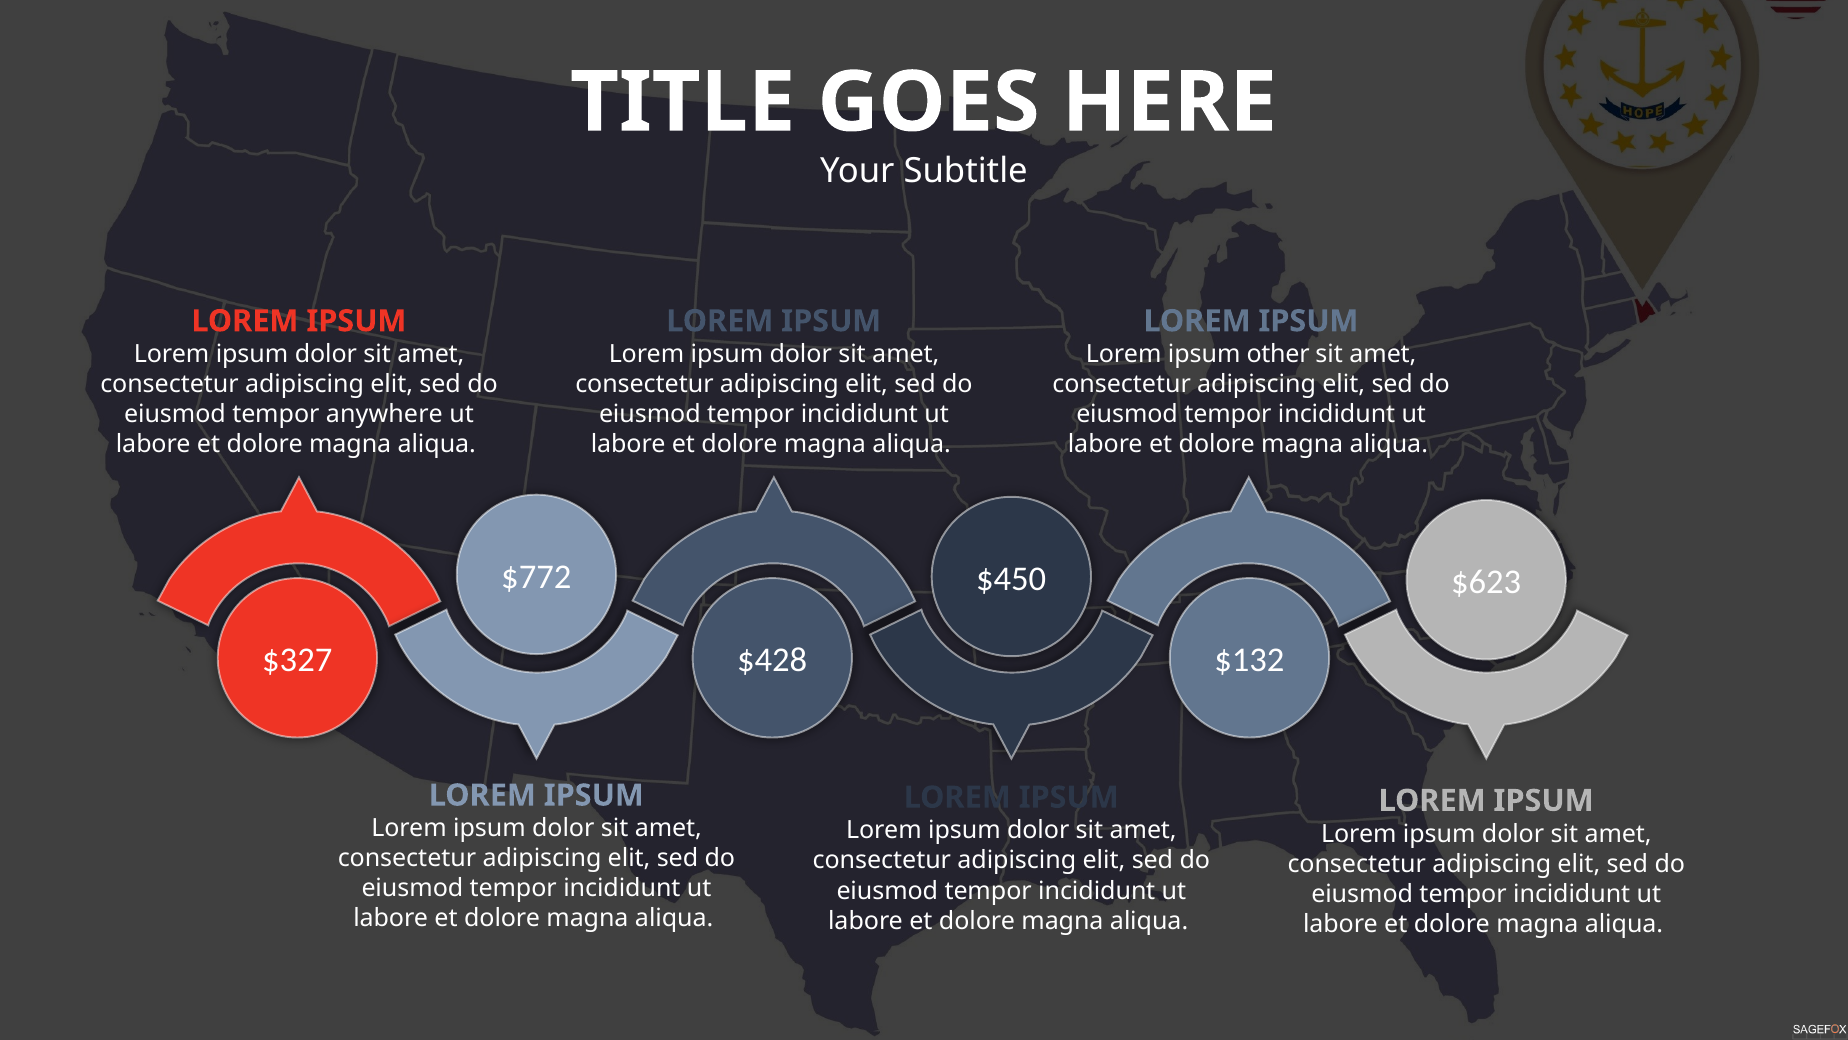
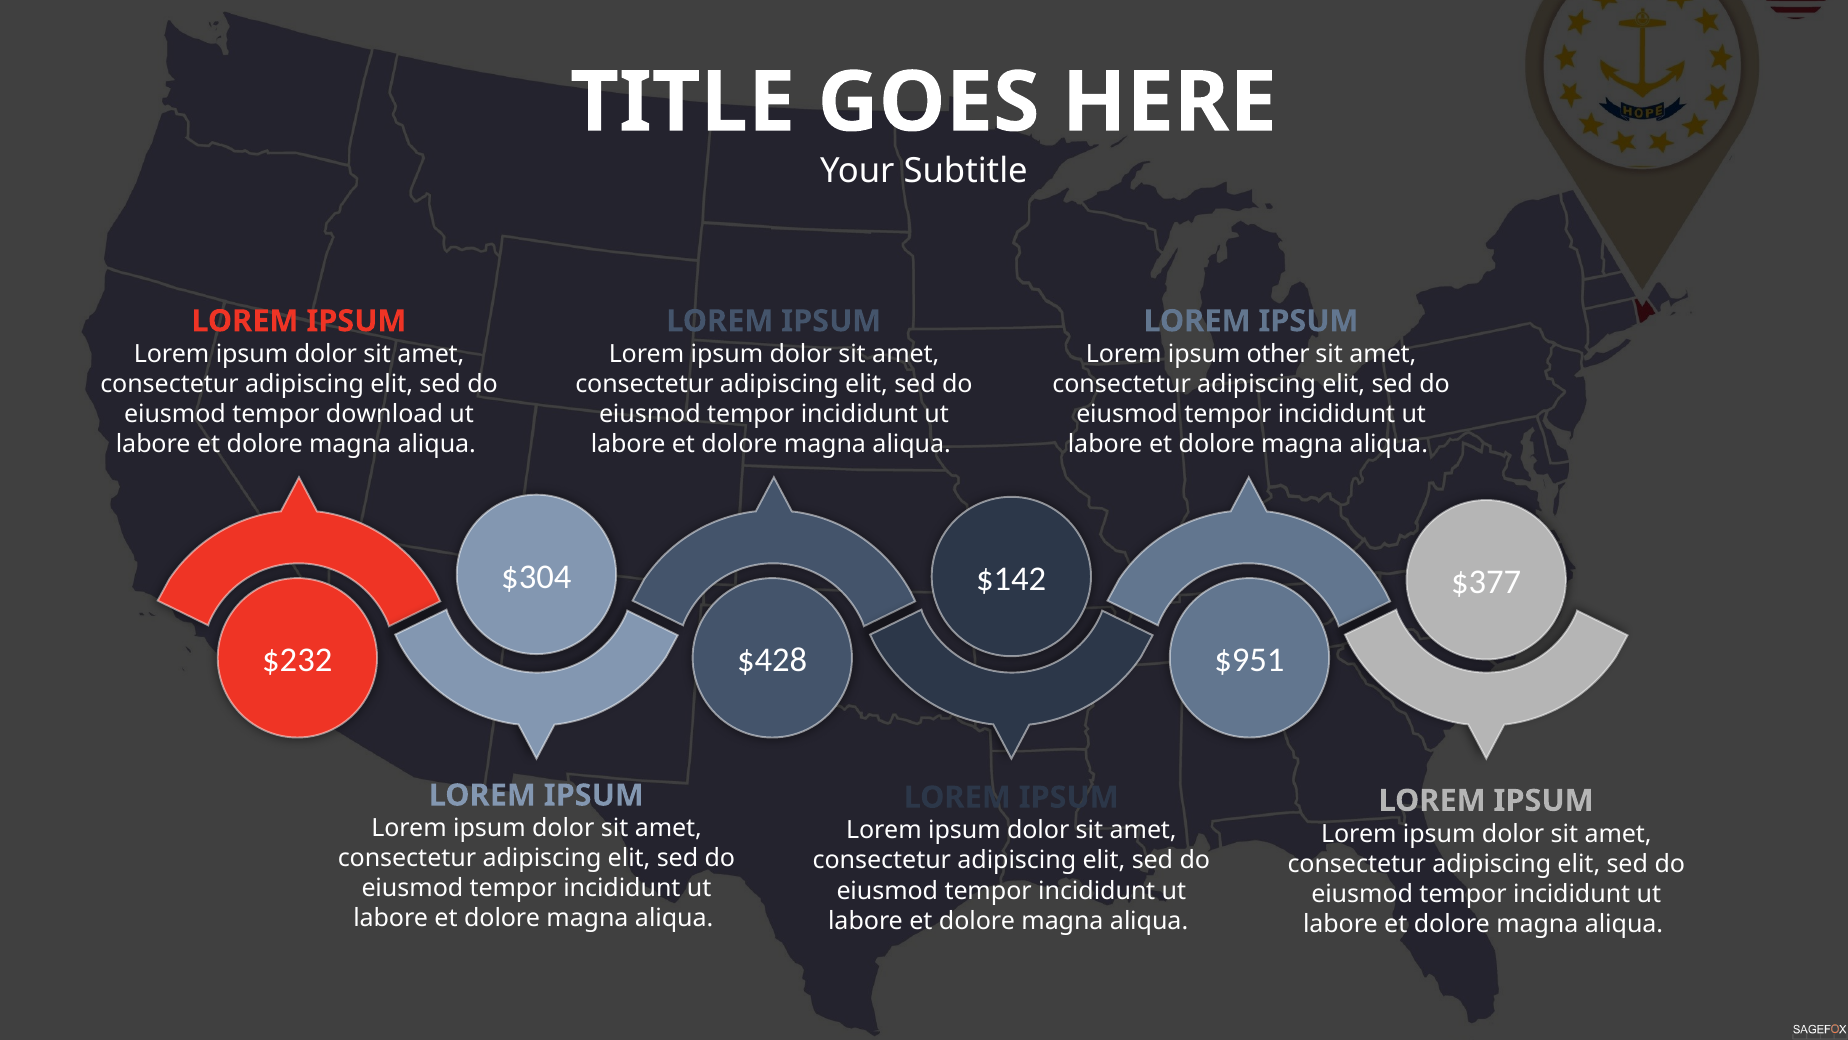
anywhere: anywhere -> download (384, 414)
$772: $772 -> $304 (536, 576)
$450: $450 -> $142 (1011, 579)
$623: $623 -> $377 (1486, 582)
$327: $327 -> $232 (297, 660)
$132: $132 -> $951 (1249, 660)
